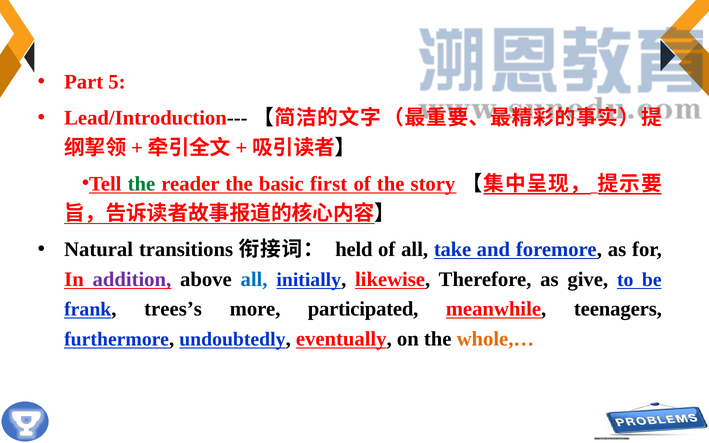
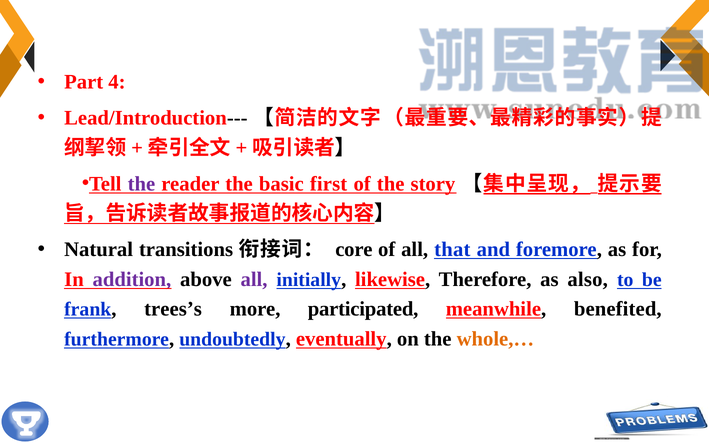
5: 5 -> 4 (117, 82)
the colour: green -> purple (141, 184)
held: held -> core (354, 250)
take: take -> that (452, 250)
all colour: blue -> purple (254, 279)
give: give -> also (588, 279)
teenagers: teenagers -> benefited (618, 309)
